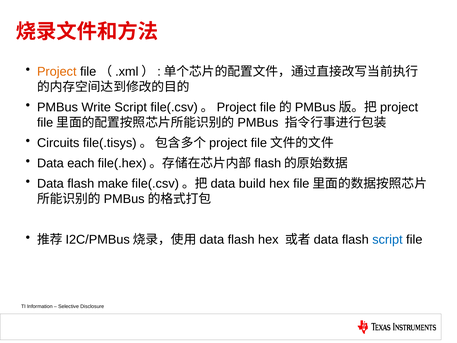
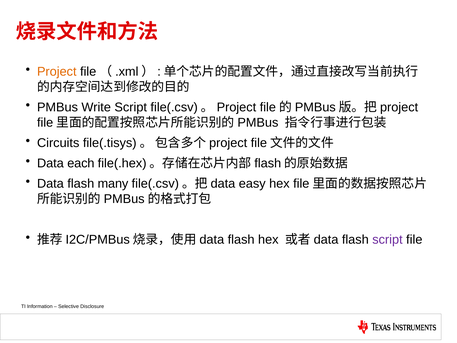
make: make -> many (113, 184)
build: build -> easy (252, 184)
script colour: blue -> purple (387, 239)
